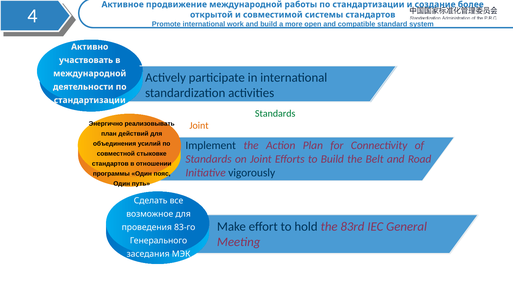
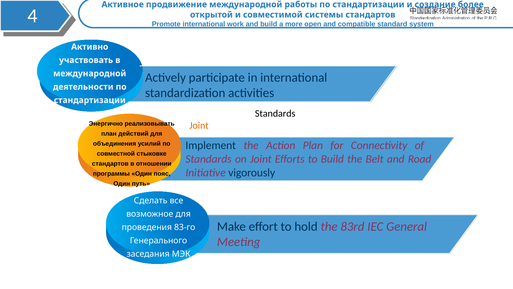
Standards colour: green -> black (275, 113)
